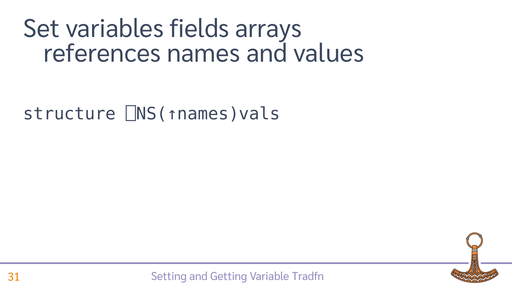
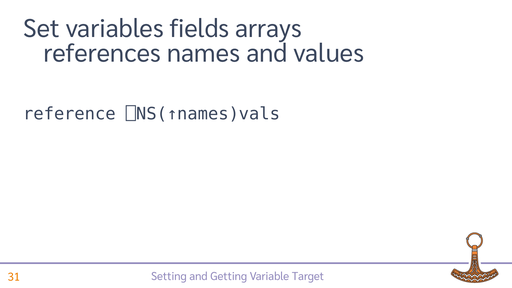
structure: structure -> reference (69, 114)
Tradfn: Tradfn -> Target (308, 276)
